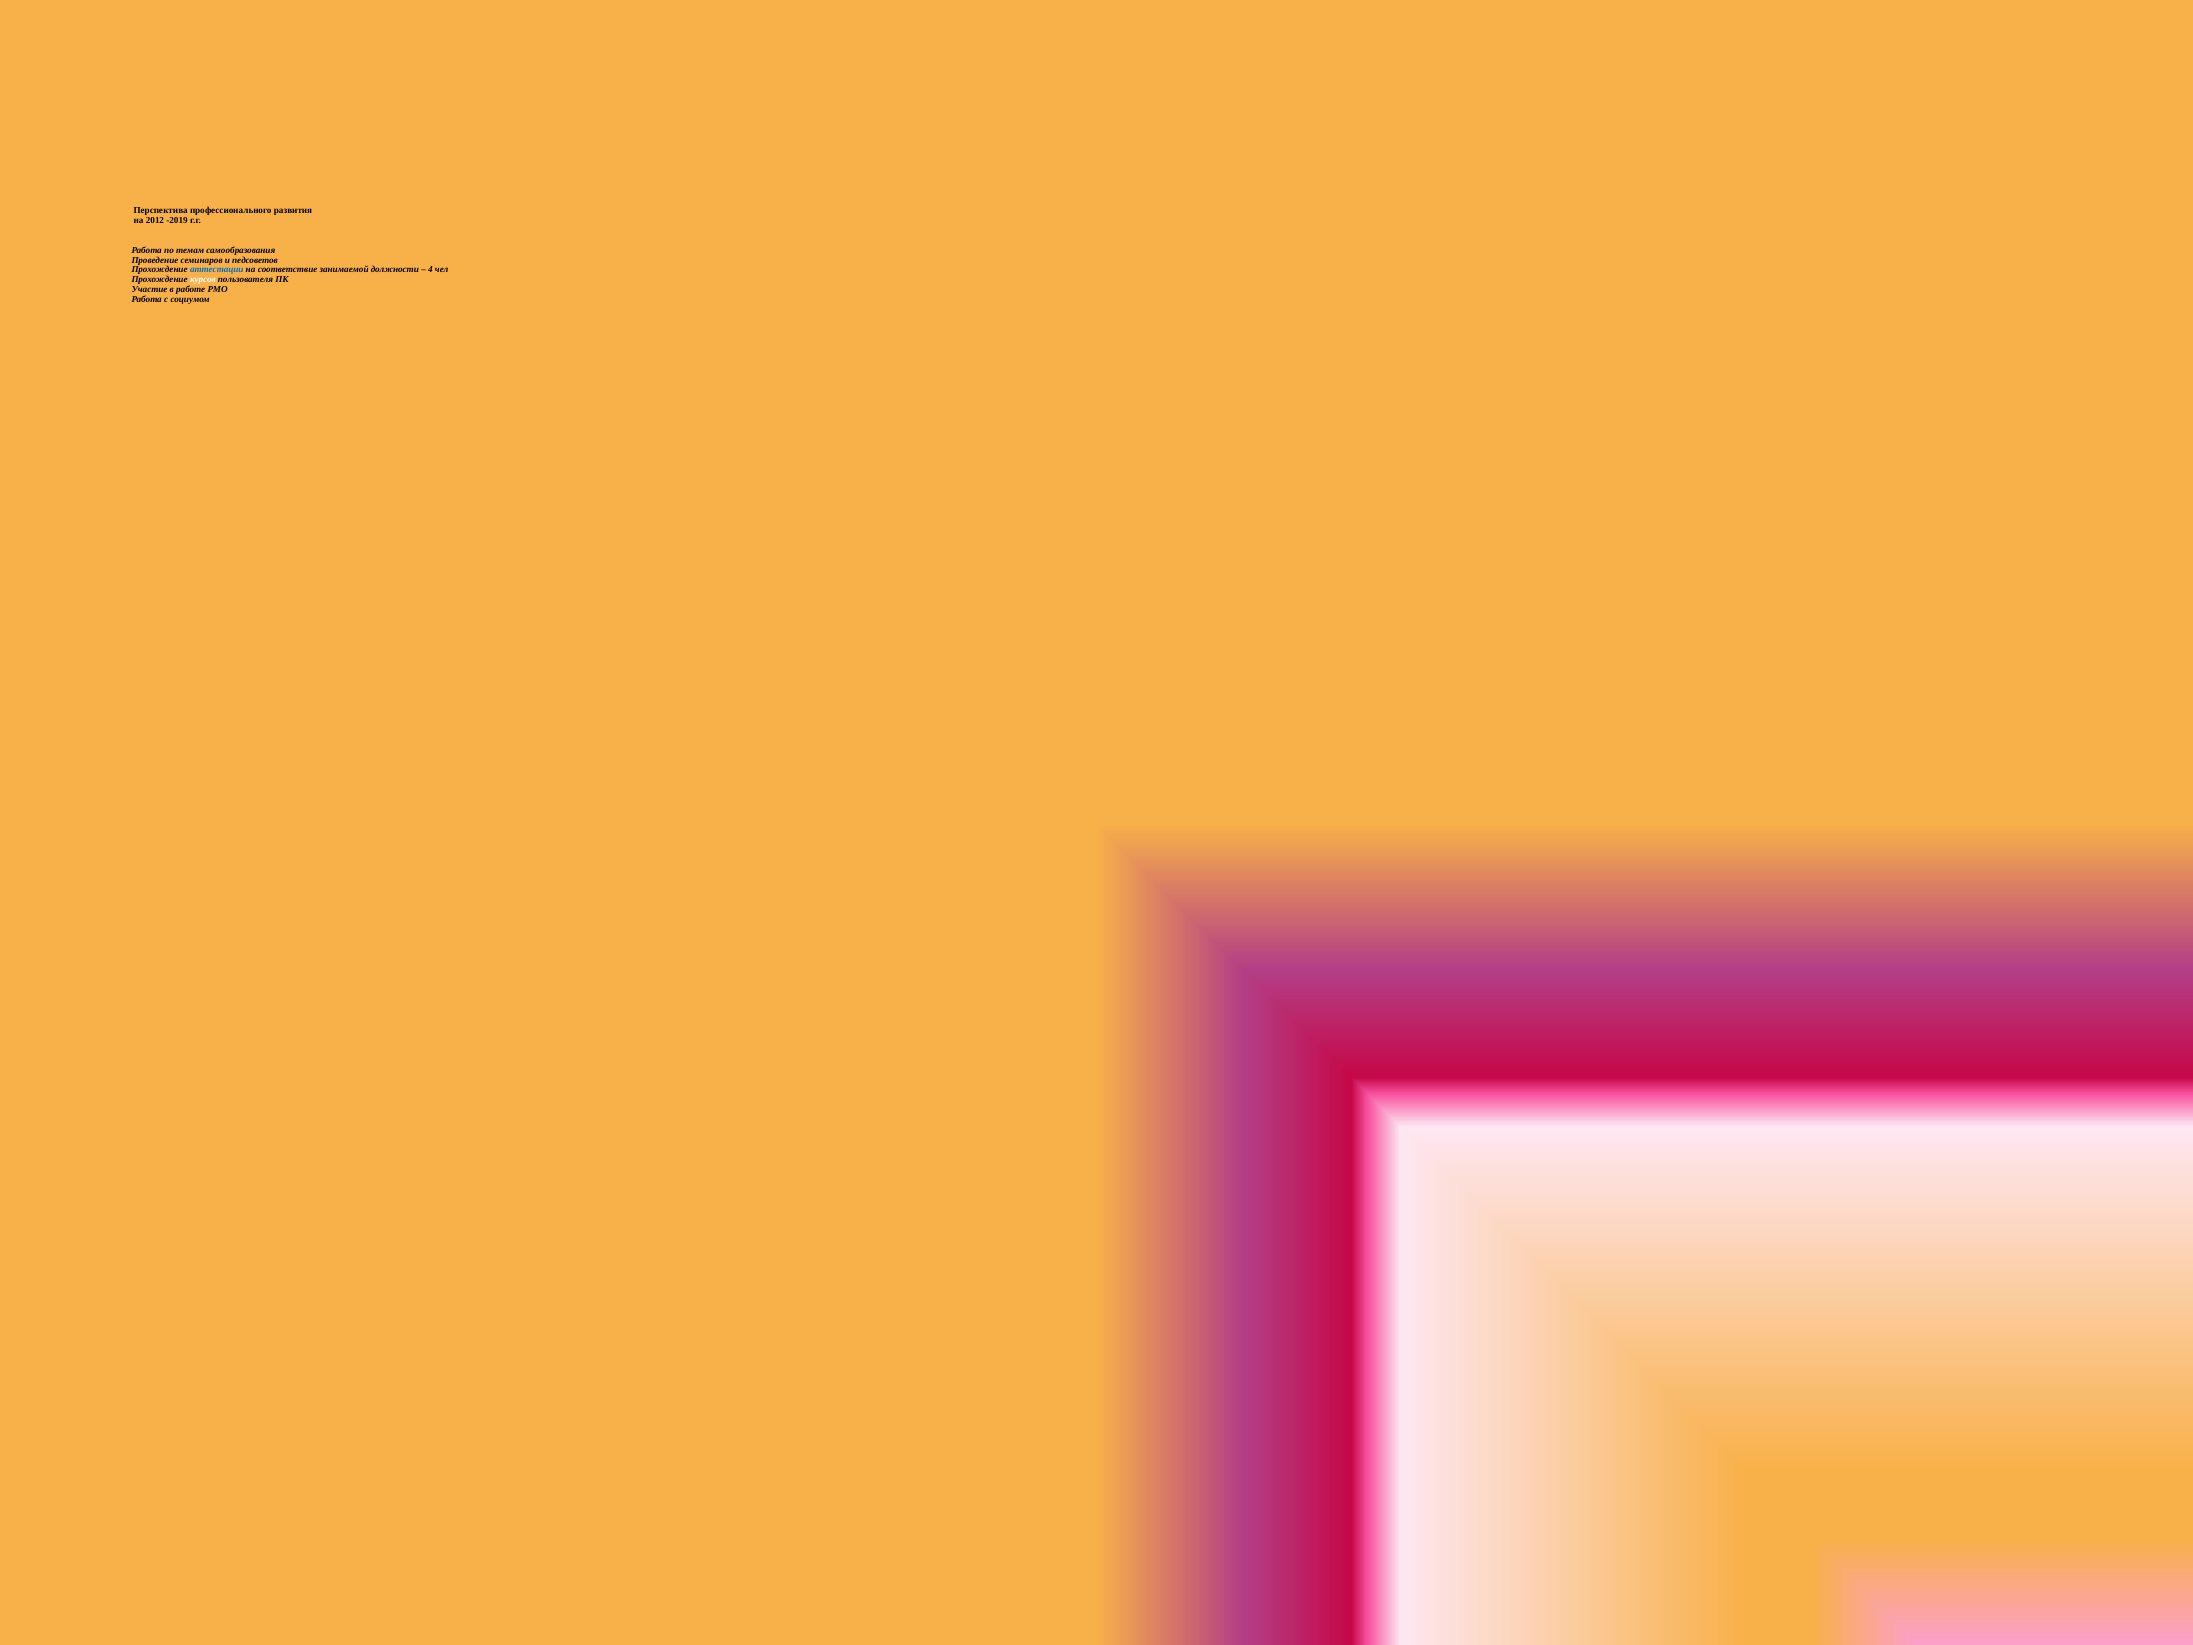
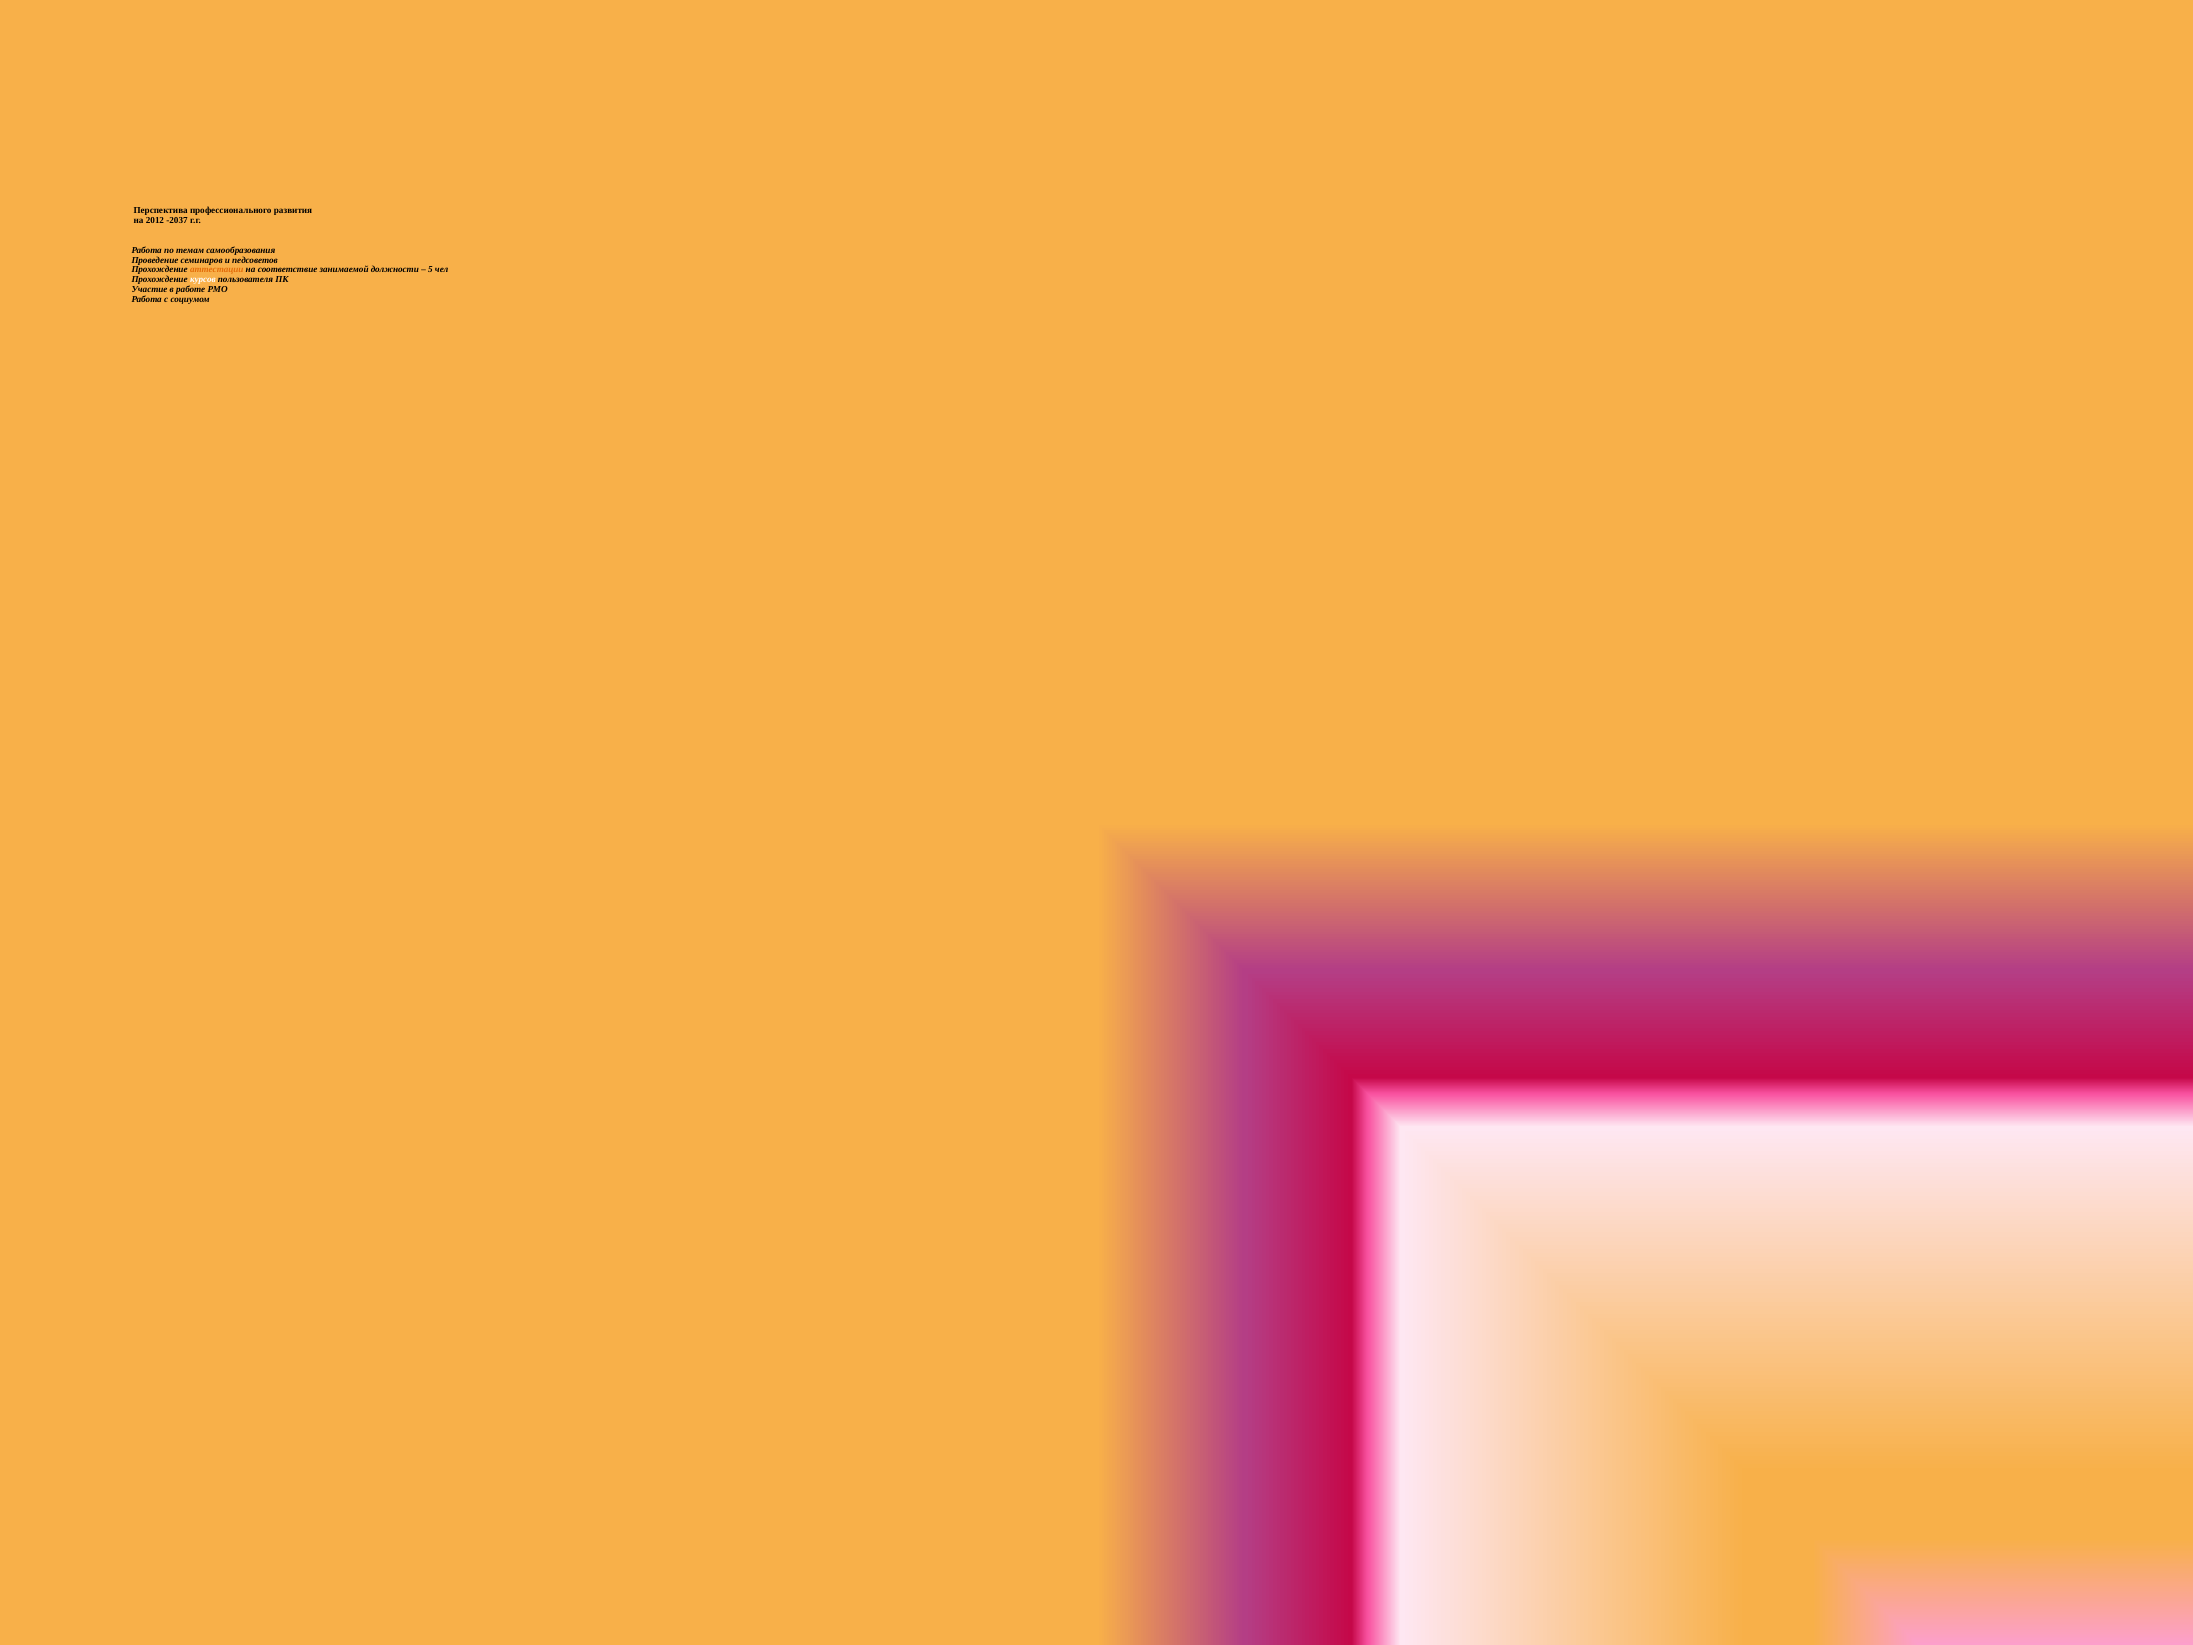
-2019: -2019 -> -2037 (177, 221)
аттестации colour: blue -> orange (217, 270)
4: 4 -> 5 (430, 270)
